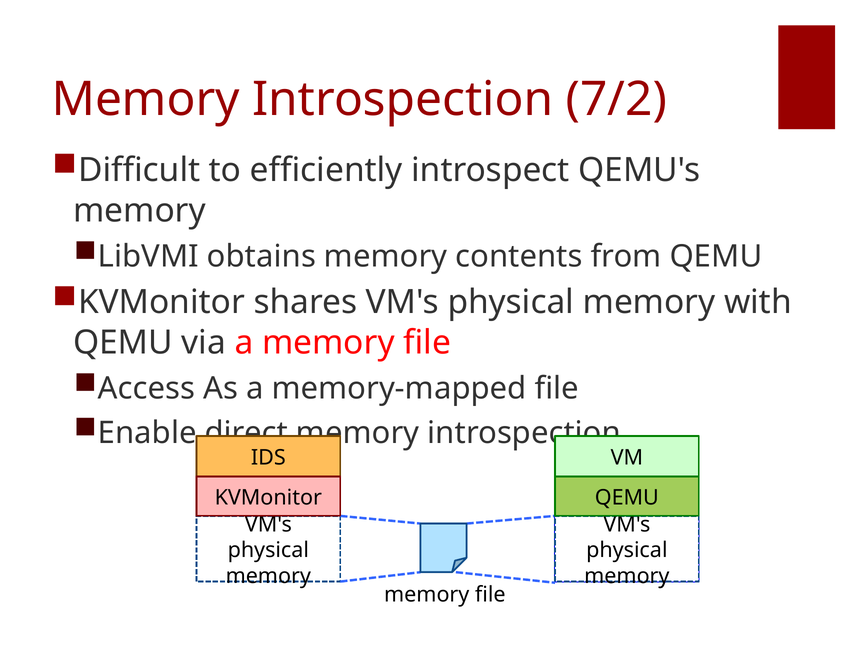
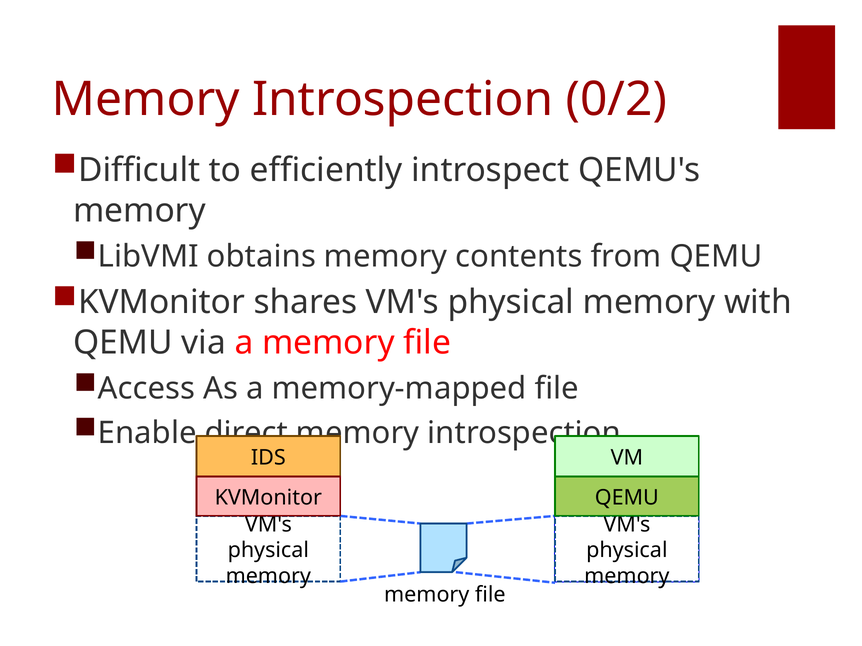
7/2: 7/2 -> 0/2 (616, 100)
